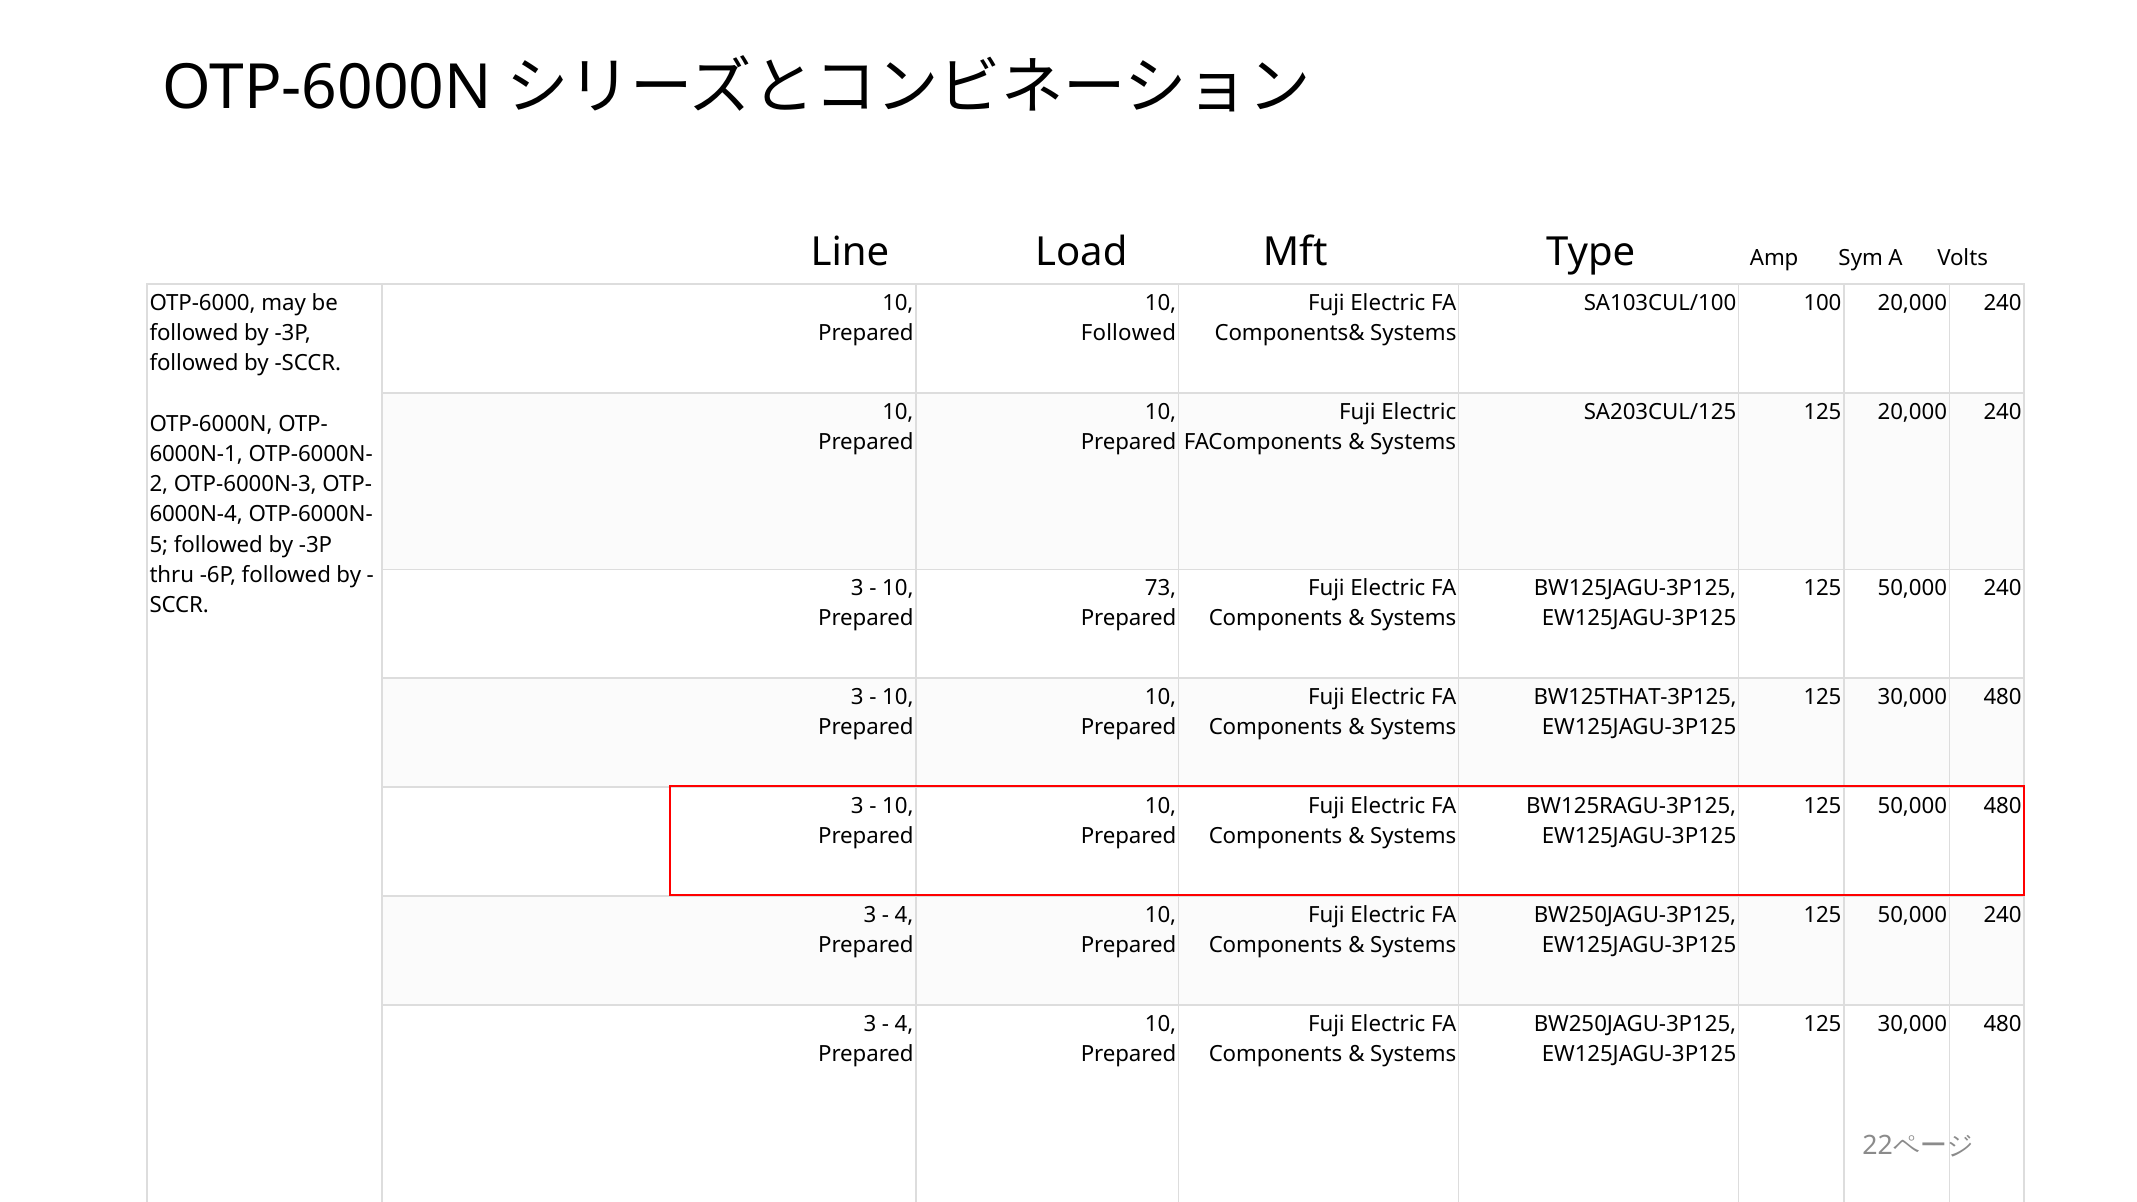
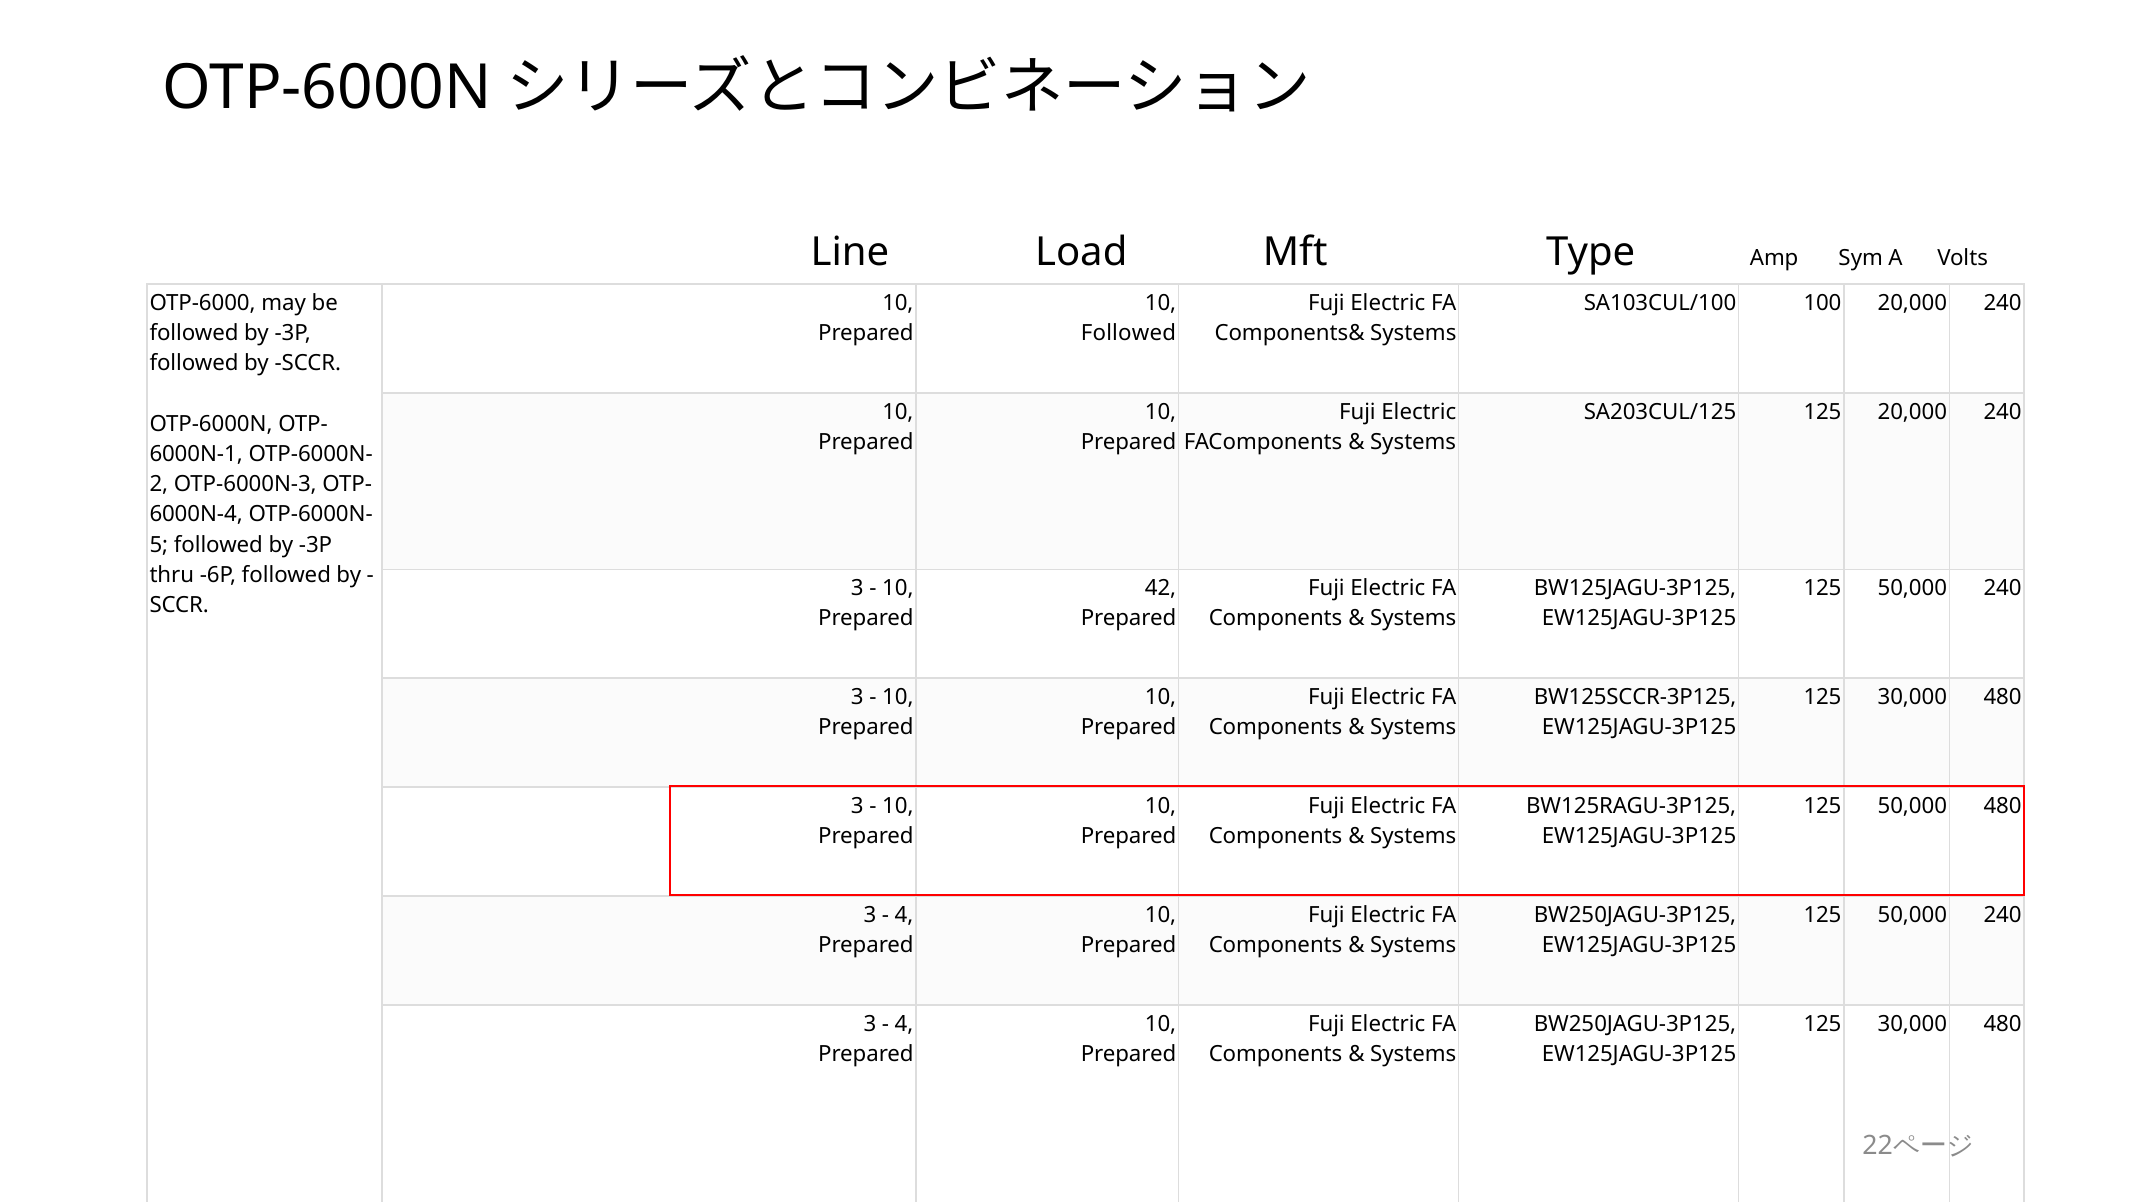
73: 73 -> 42 (1161, 588)
BW125THAT-3P125: BW125THAT-3P125 -> BW125SCCR-3P125 (1635, 697)
